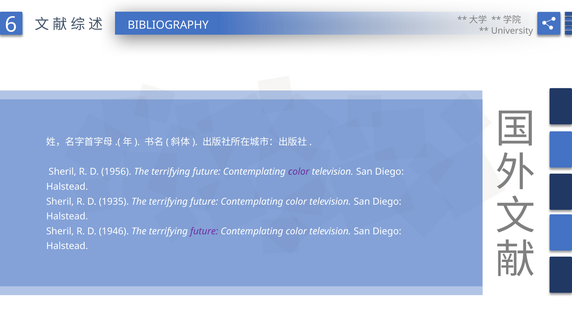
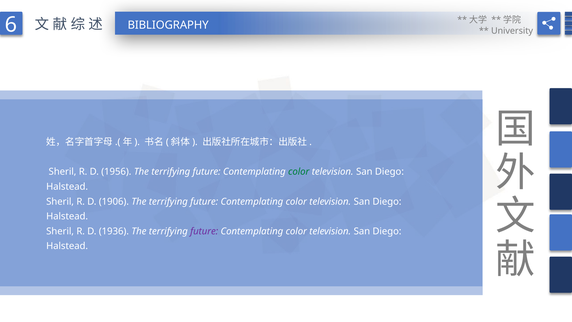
color colour: purple -> green (299, 172)
1935: 1935 -> 1906 (114, 201)
1946: 1946 -> 1936 (114, 231)
